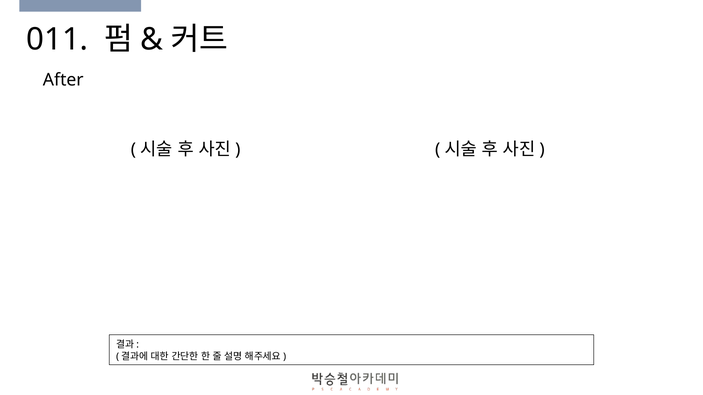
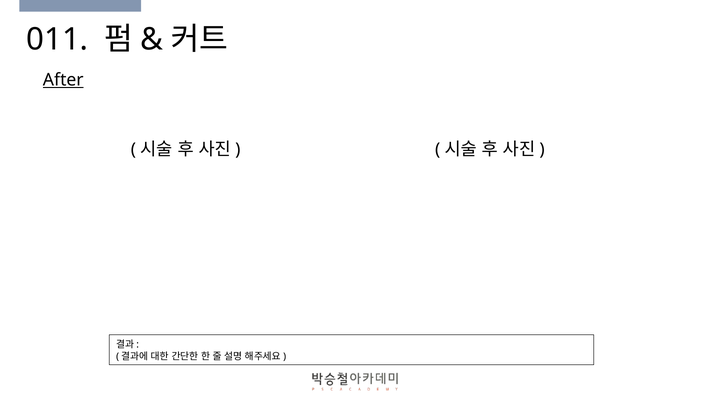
After underline: none -> present (63, 80)
